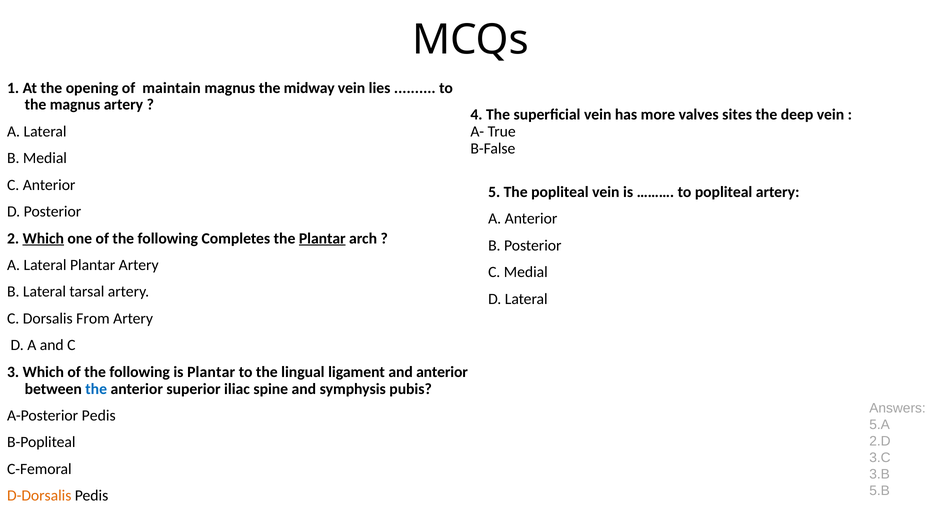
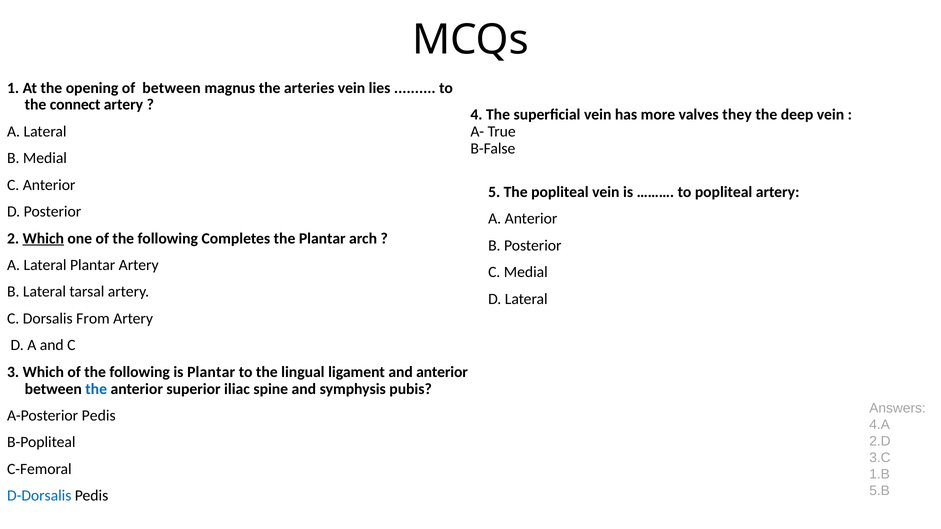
of maintain: maintain -> between (171, 88)
midway: midway -> arteries (309, 88)
the magnus: magnus -> connect (75, 105)
sites: sites -> they (737, 115)
Plantar underline: present -> none (322, 239)
5.A: 5.A -> 4.A (880, 425)
3.B: 3.B -> 1.B (880, 474)
D-Dorsalis colour: orange -> blue (39, 496)
